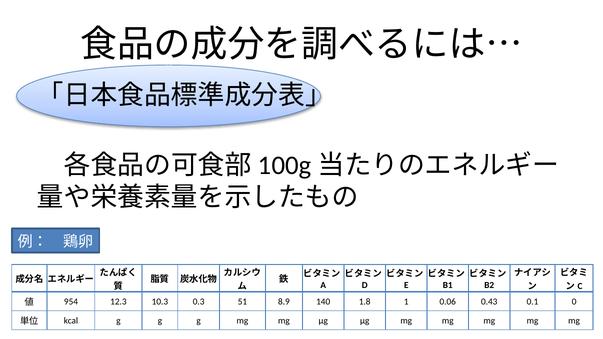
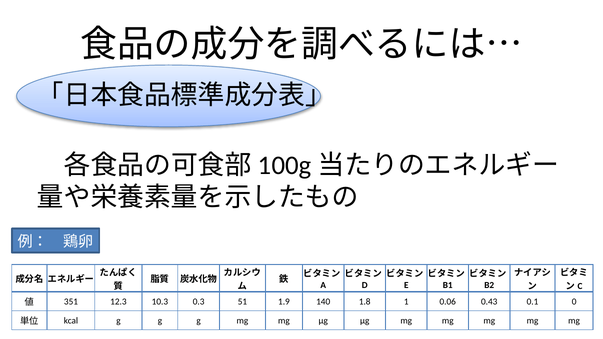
954: 954 -> 351 (71, 302)
8.9: 8.9 -> 1.9 (284, 302)
